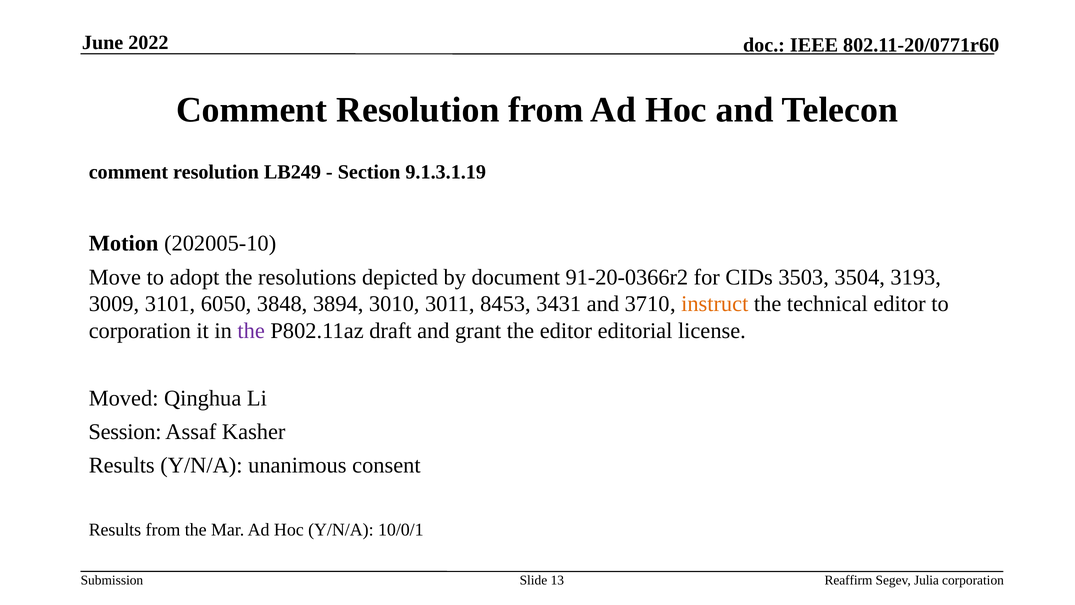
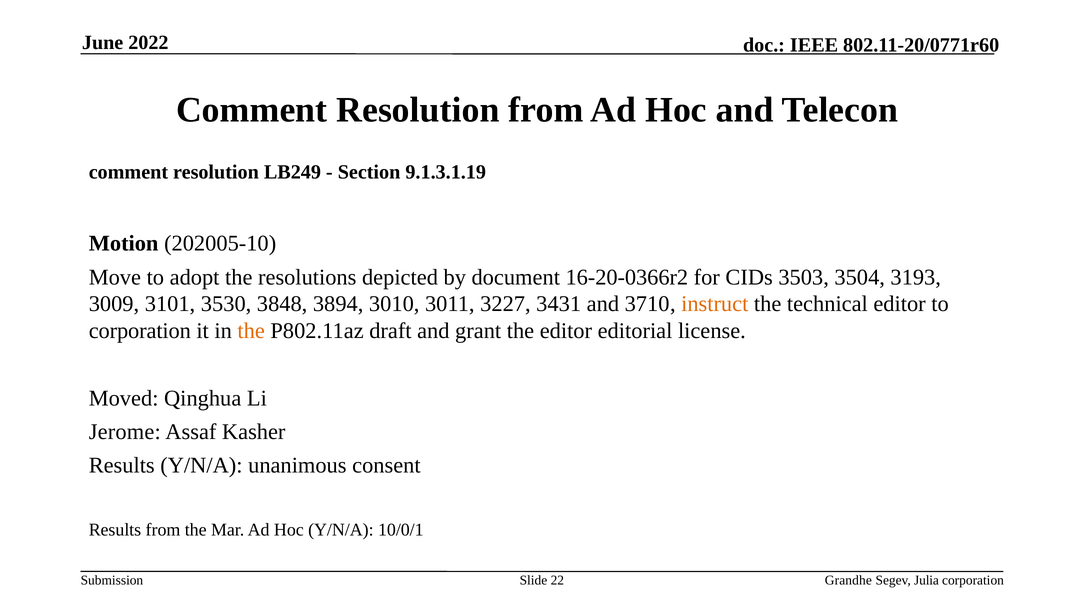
91-20-0366r2: 91-20-0366r2 -> 16-20-0366r2 (627, 277)
6050: 6050 -> 3530 (226, 304)
8453: 8453 -> 3227 (505, 304)
the colour: purple -> orange (251, 331)
Session: Session -> Jerome (125, 432)
13: 13 -> 22 (557, 580)
Reaffirm: Reaffirm -> Grandhe (848, 580)
